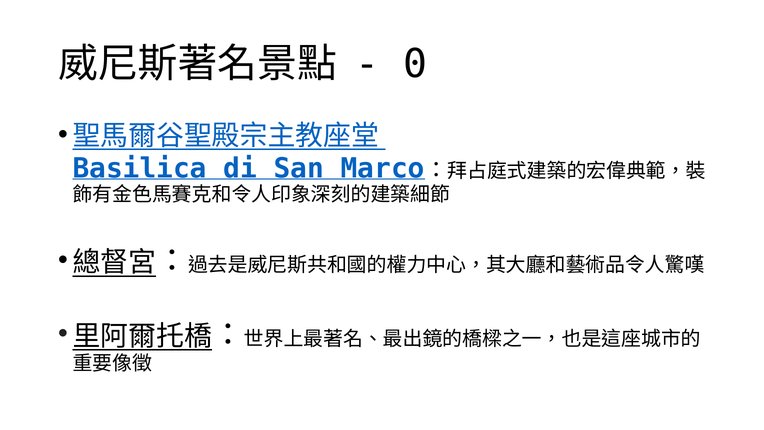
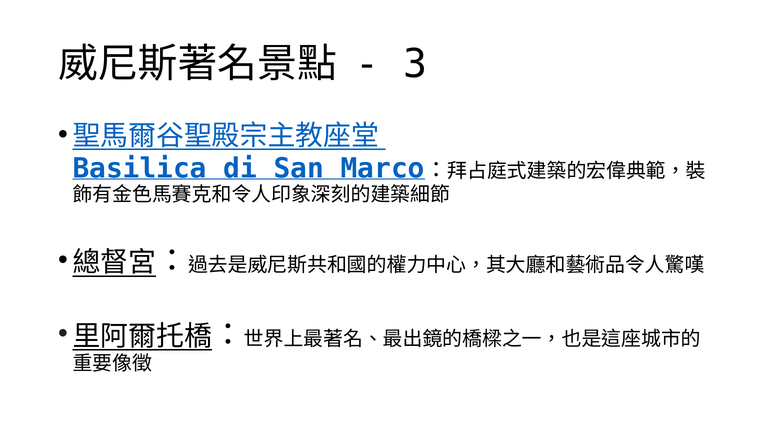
0: 0 -> 3 (415, 64)
